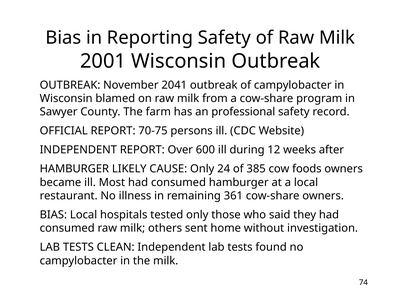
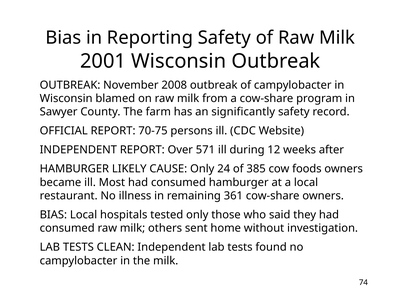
2041: 2041 -> 2008 (174, 85)
professional: professional -> significantly (243, 112)
600: 600 -> 571 (205, 150)
